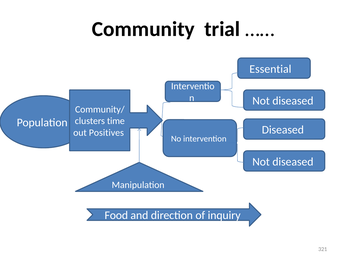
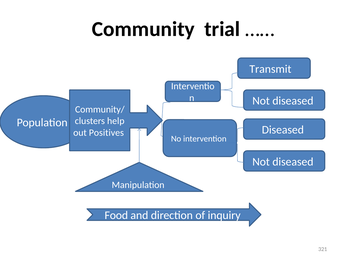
Essential: Essential -> Transmit (270, 69)
time: time -> help (116, 121)
